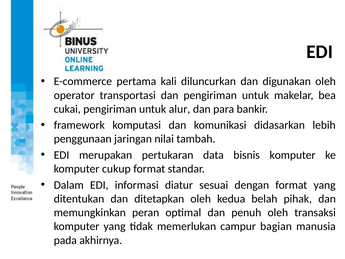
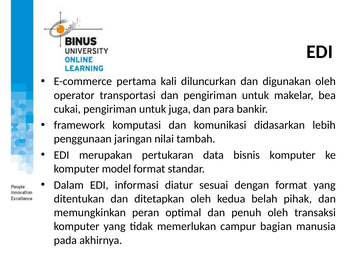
alur: alur -> juga (180, 109)
cukup: cukup -> model (116, 169)
